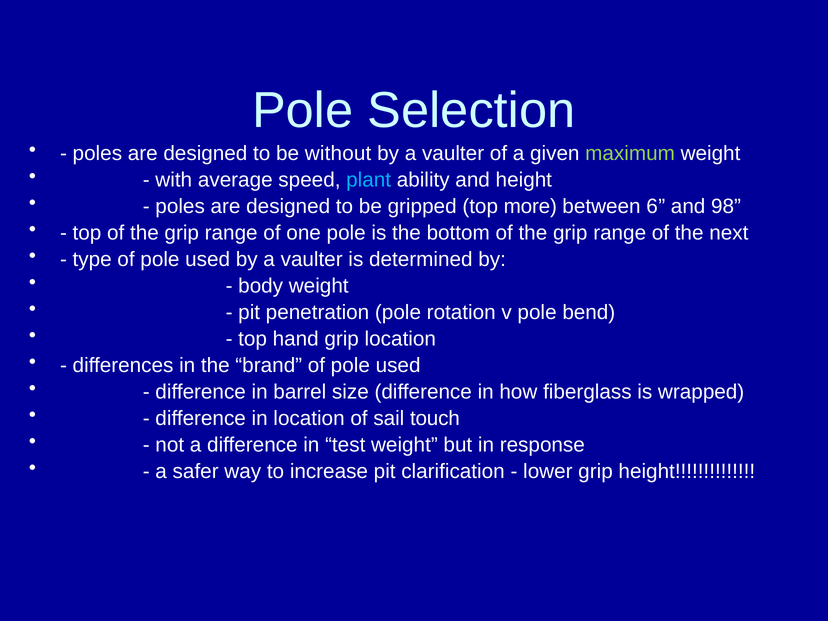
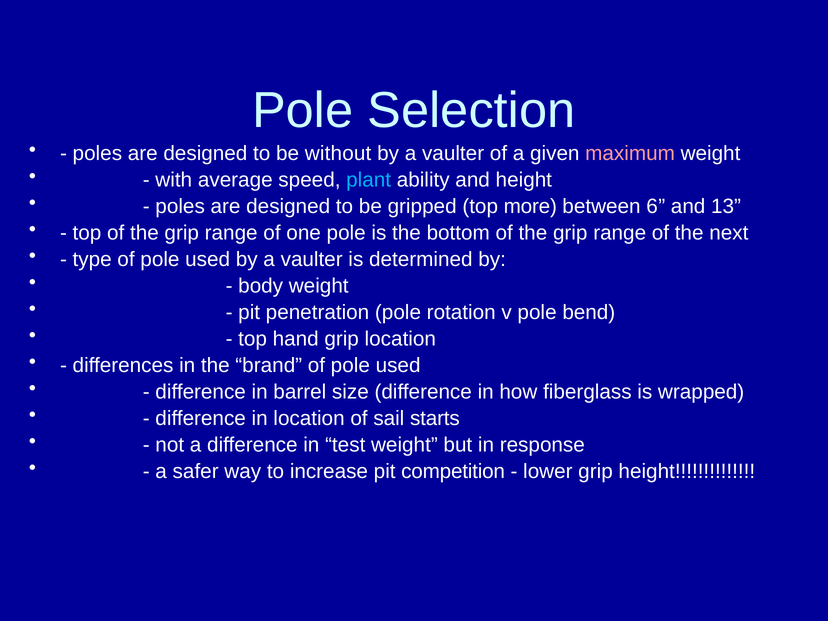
maximum colour: light green -> pink (630, 153)
98: 98 -> 13 (726, 206)
touch: touch -> starts (435, 418)
clarification: clarification -> competition (453, 471)
